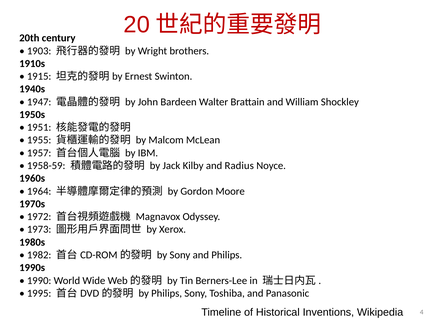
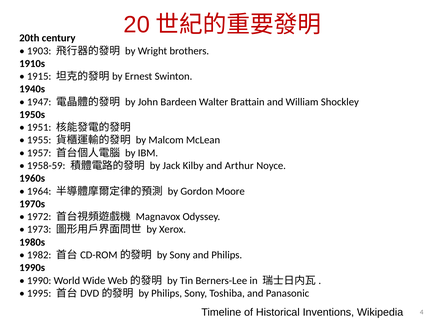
Radius: Radius -> Arthur (239, 166)
